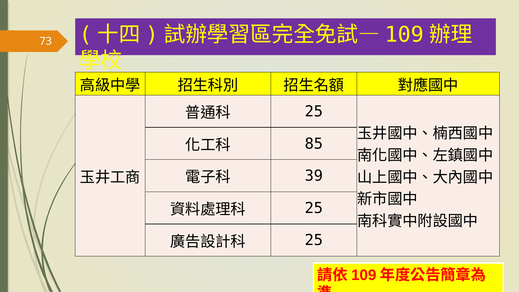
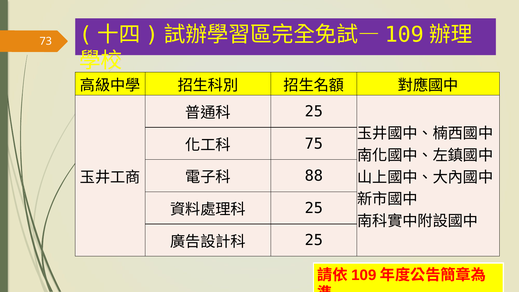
85: 85 -> 75 (314, 144)
39: 39 -> 88 (314, 176)
